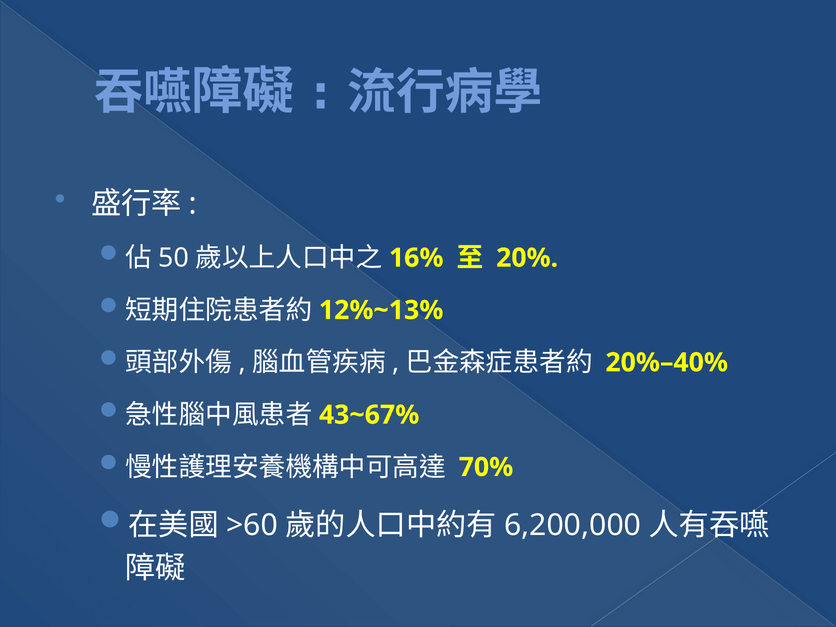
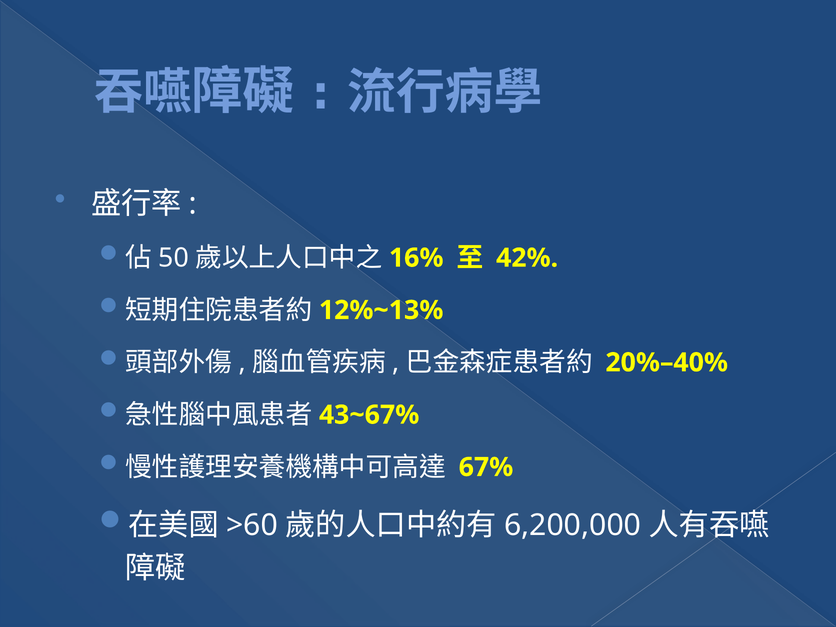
20%: 20% -> 42% (527, 258)
70%: 70% -> 67% (486, 467)
